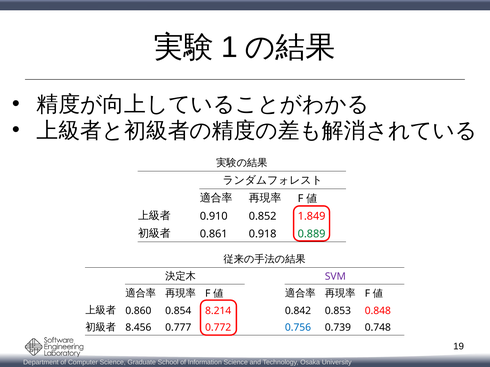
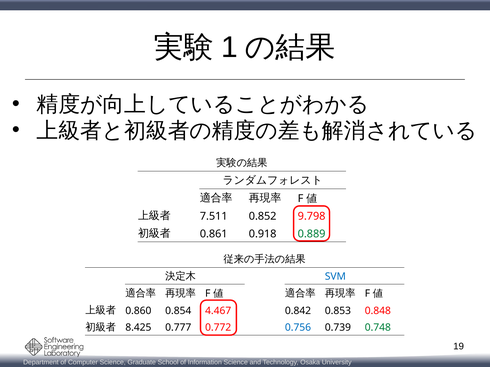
0.910: 0.910 -> 7.511 (214, 216)
1.849: 1.849 -> 9.798 (312, 216)
SVM colour: purple -> blue (335, 277)
8.214: 8.214 -> 4.467 (218, 311)
8.456: 8.456 -> 8.425 (138, 328)
0.748 colour: black -> green (378, 328)
